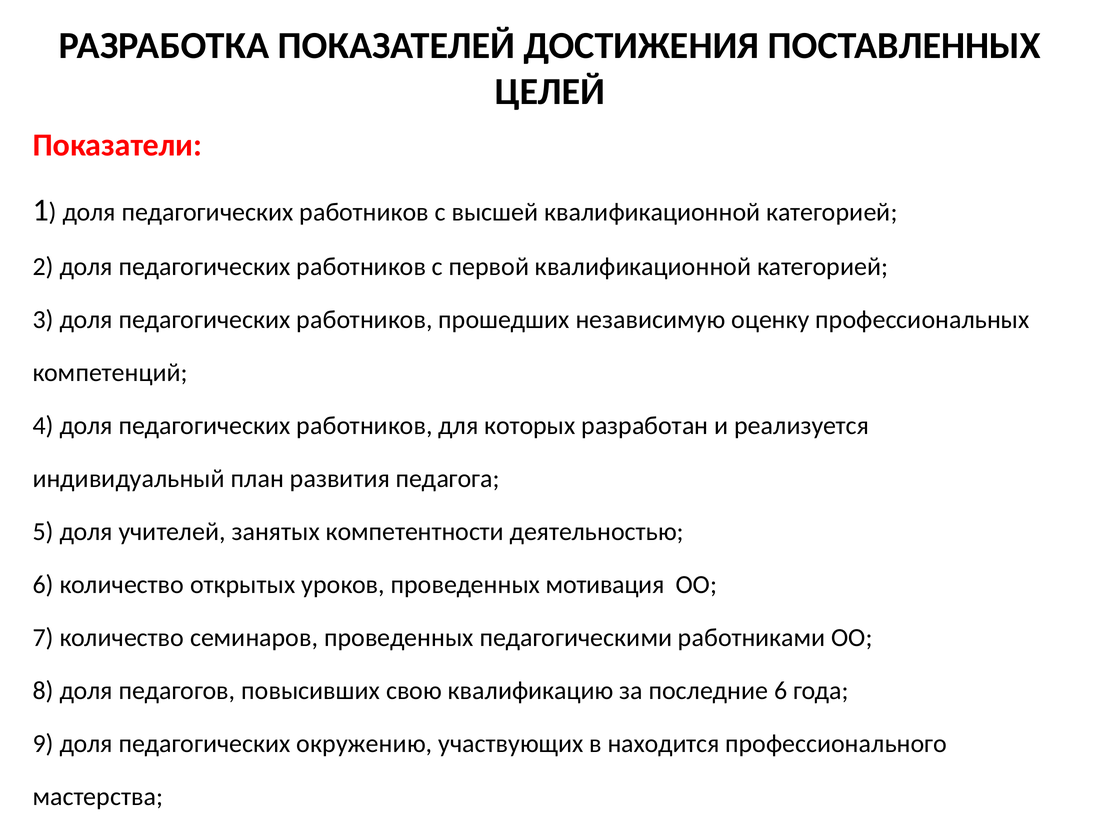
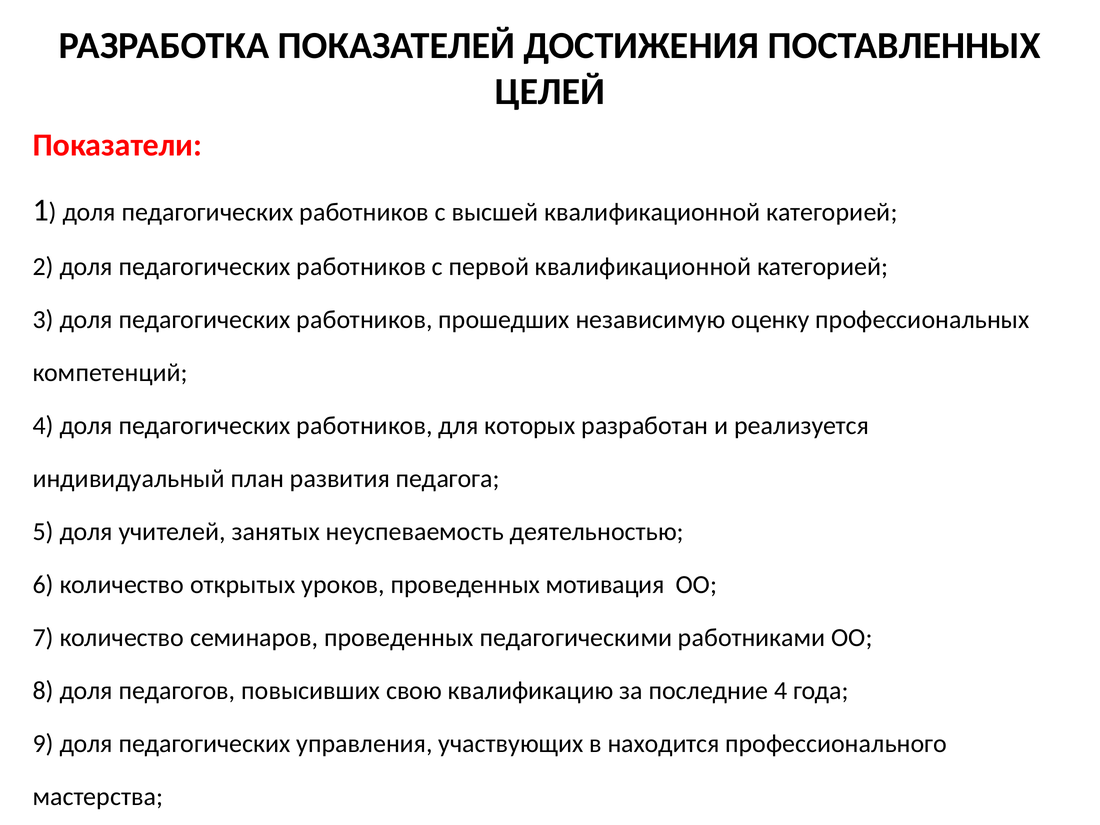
компетентности: компетентности -> неуспеваемость (415, 532)
последние 6: 6 -> 4 (781, 691)
окружению: окружению -> управления (365, 744)
